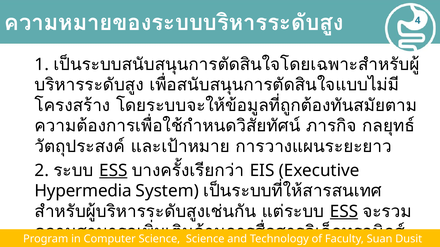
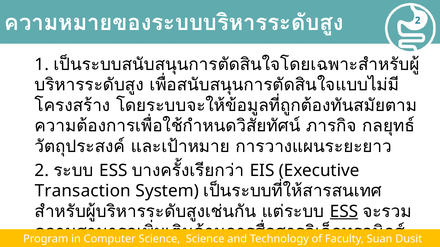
4: 4 -> 2 (418, 20)
ESS underline: present -> none (113, 171)
Hypermedia: Hypermedia -> Transaction (83, 191)
